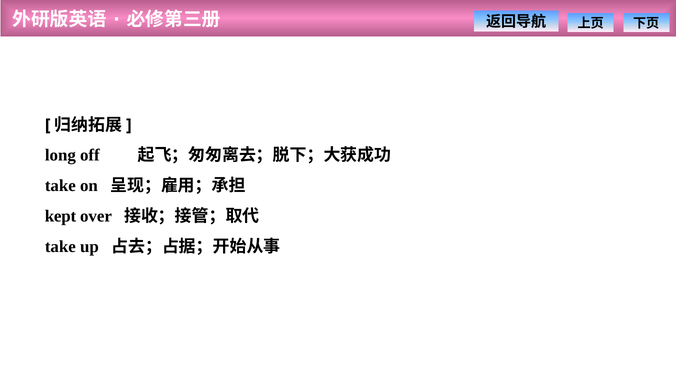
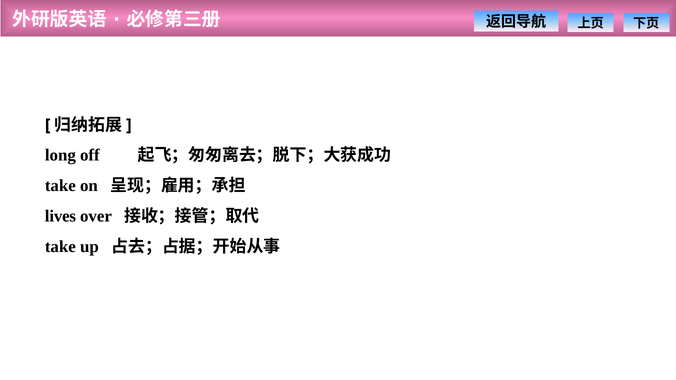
kept: kept -> lives (60, 216)
